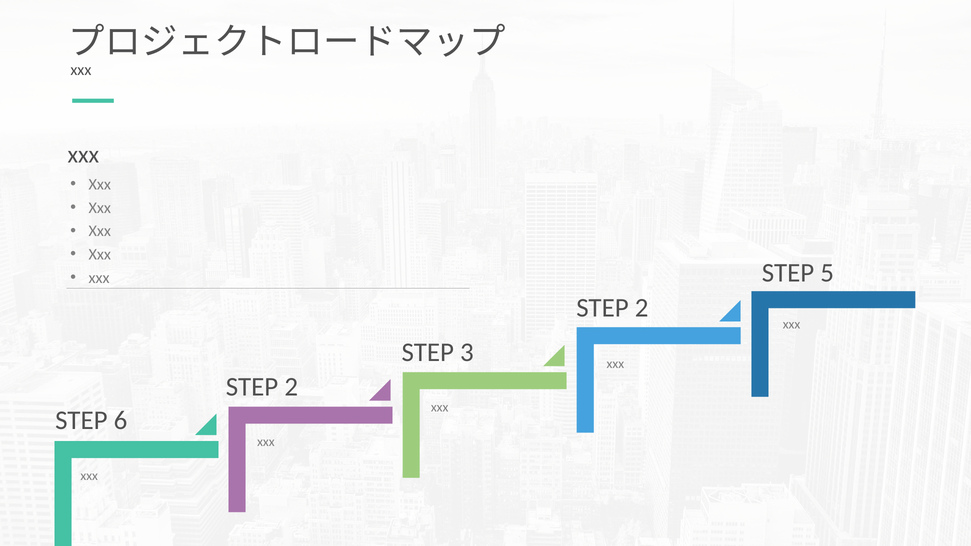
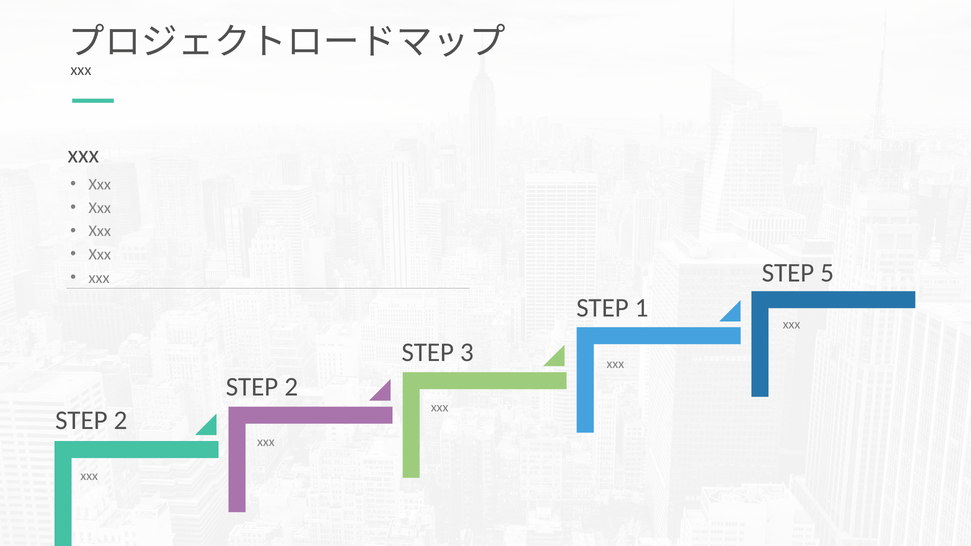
2: 2 -> 1 (642, 308)
6: 6 -> 2 (121, 420)
